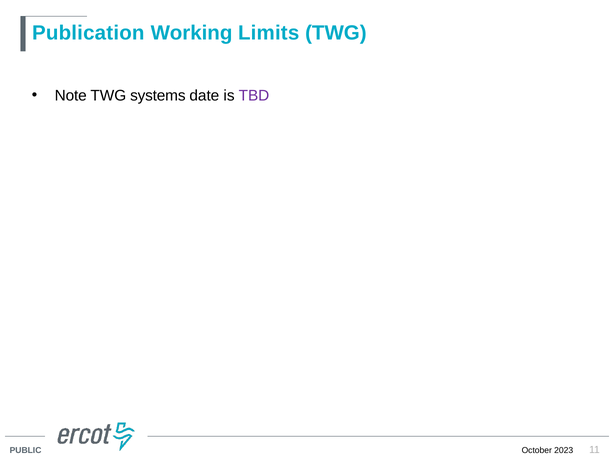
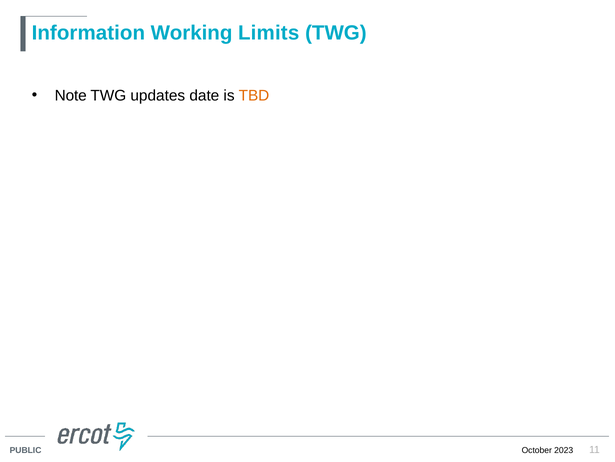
Publication: Publication -> Information (88, 33)
systems: systems -> updates (158, 95)
TBD colour: purple -> orange (254, 95)
